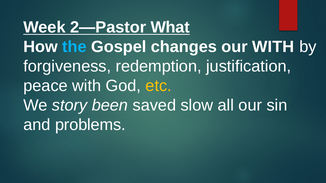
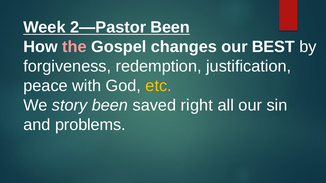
2—Pastor What: What -> Been (170, 27)
the colour: light blue -> pink (74, 47)
our WITH: WITH -> BEST (273, 47)
slow: slow -> right (197, 106)
